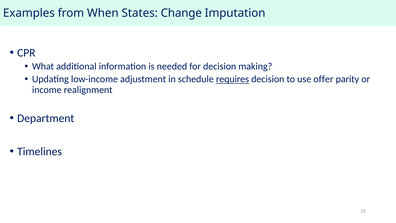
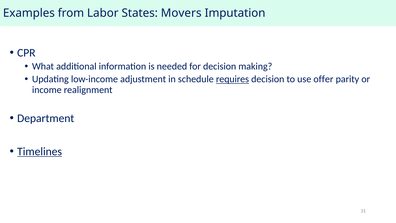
When: When -> Labor (103, 13)
Change: Change -> Movers (181, 13)
Timelines underline: none -> present (40, 151)
